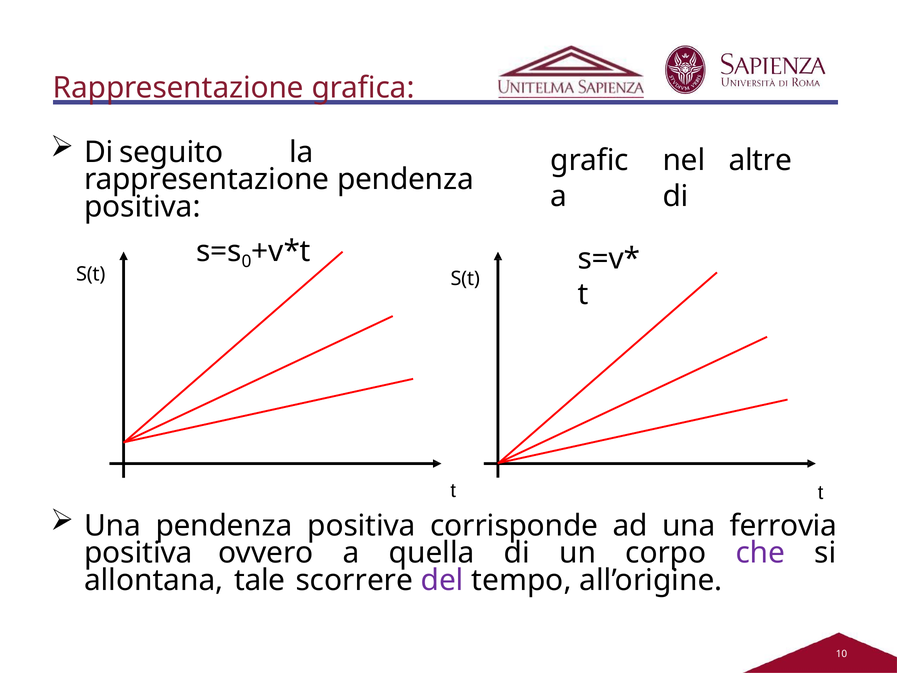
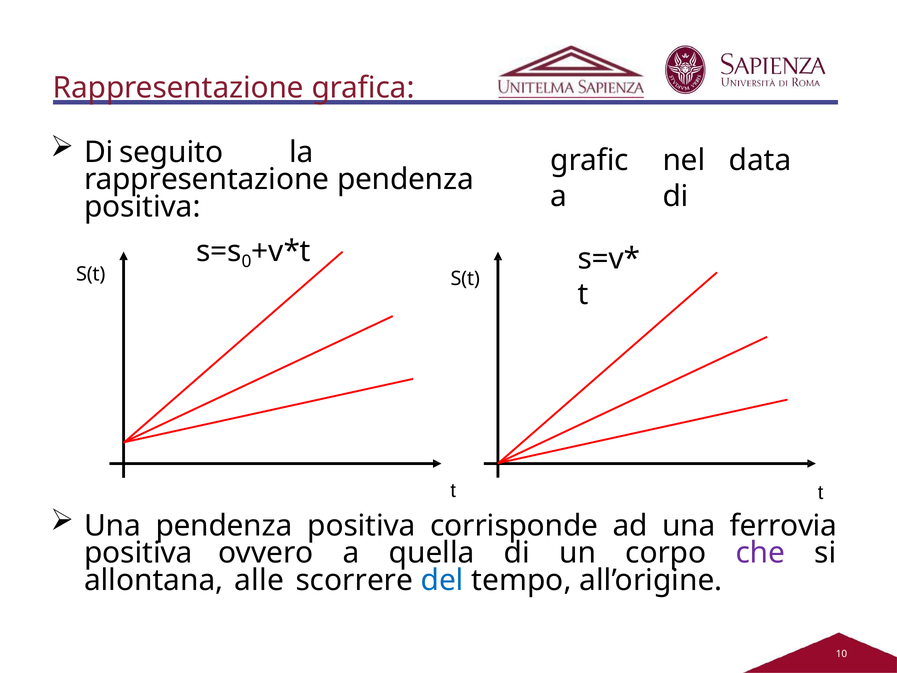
altre: altre -> data (760, 160)
tale: tale -> alle (259, 580)
del colour: purple -> blue (442, 580)
